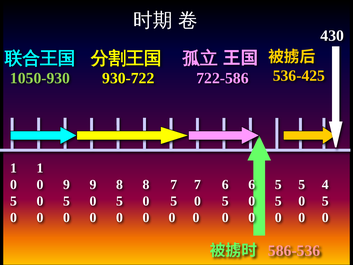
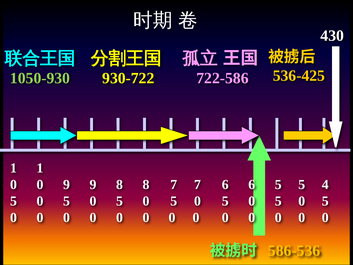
586-536 colour: pink -> yellow (294, 251)
